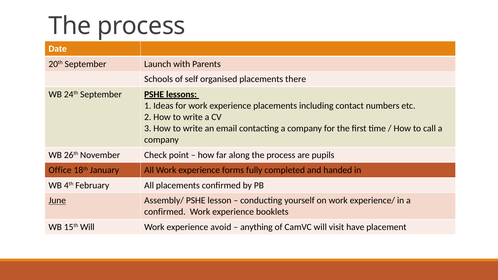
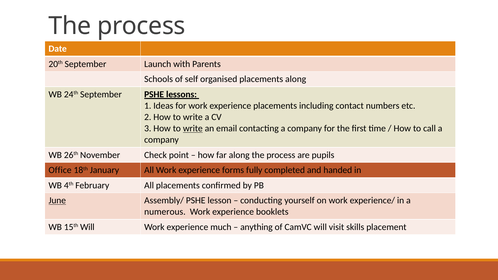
placements there: there -> along (296, 79)
write underline: none -> present (193, 129)
confirmed: confirmed -> numerous (165, 212)
avoid: avoid -> much (221, 227)
have: have -> skills (355, 227)
